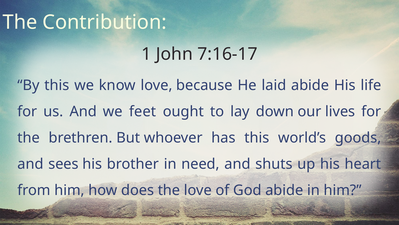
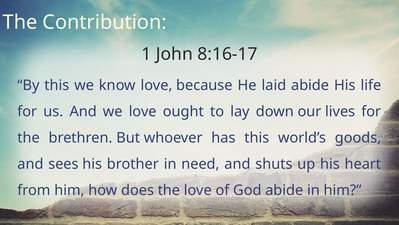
7:16-17: 7:16-17 -> 8:16-17 (227, 54)
we feet: feet -> love (143, 111)
